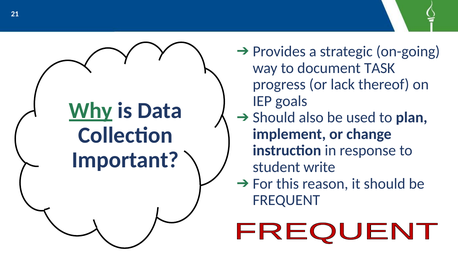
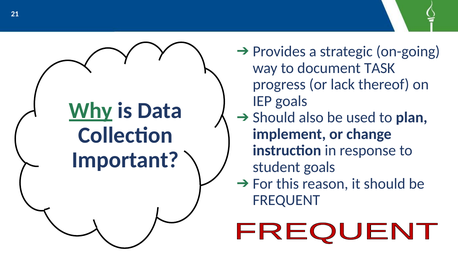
student write: write -> goals (319, 167)
